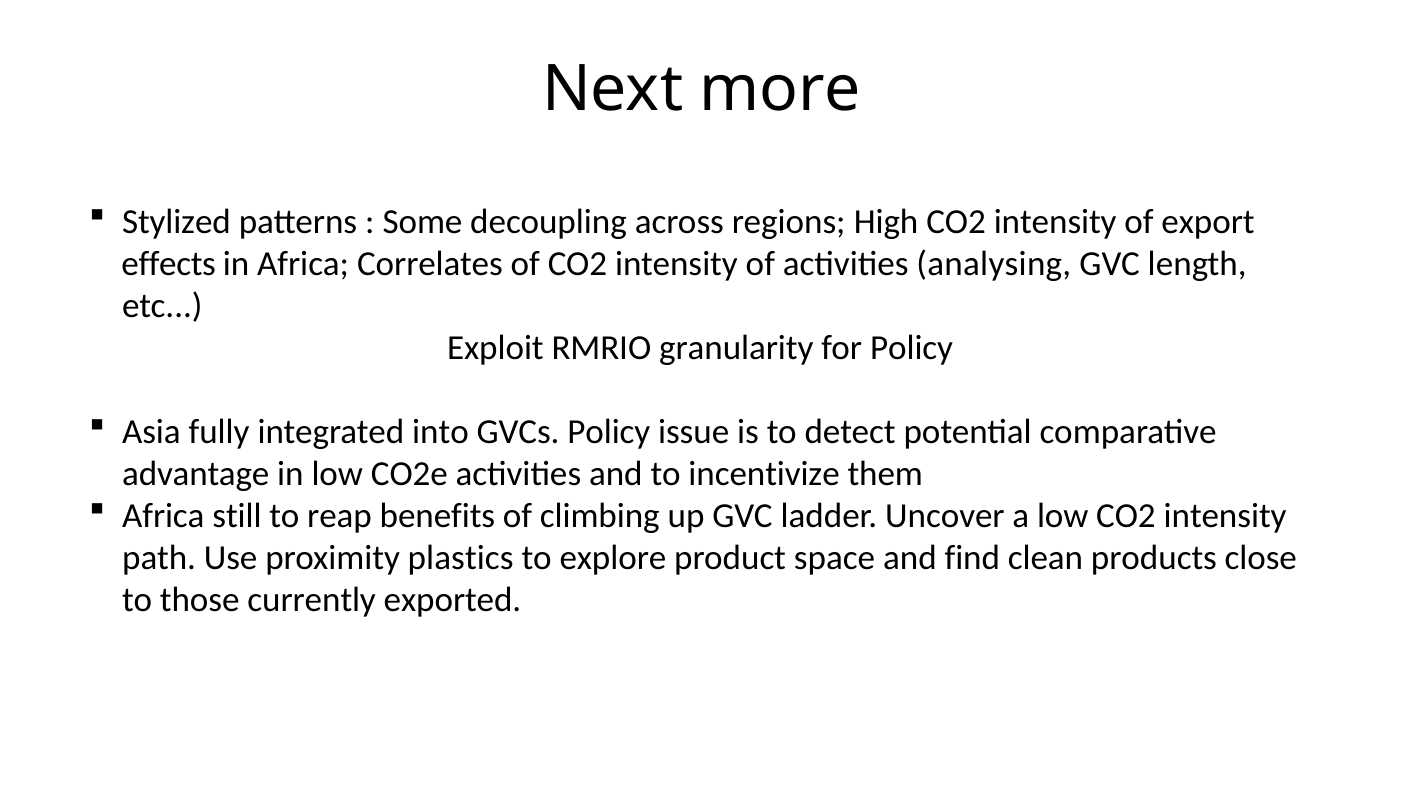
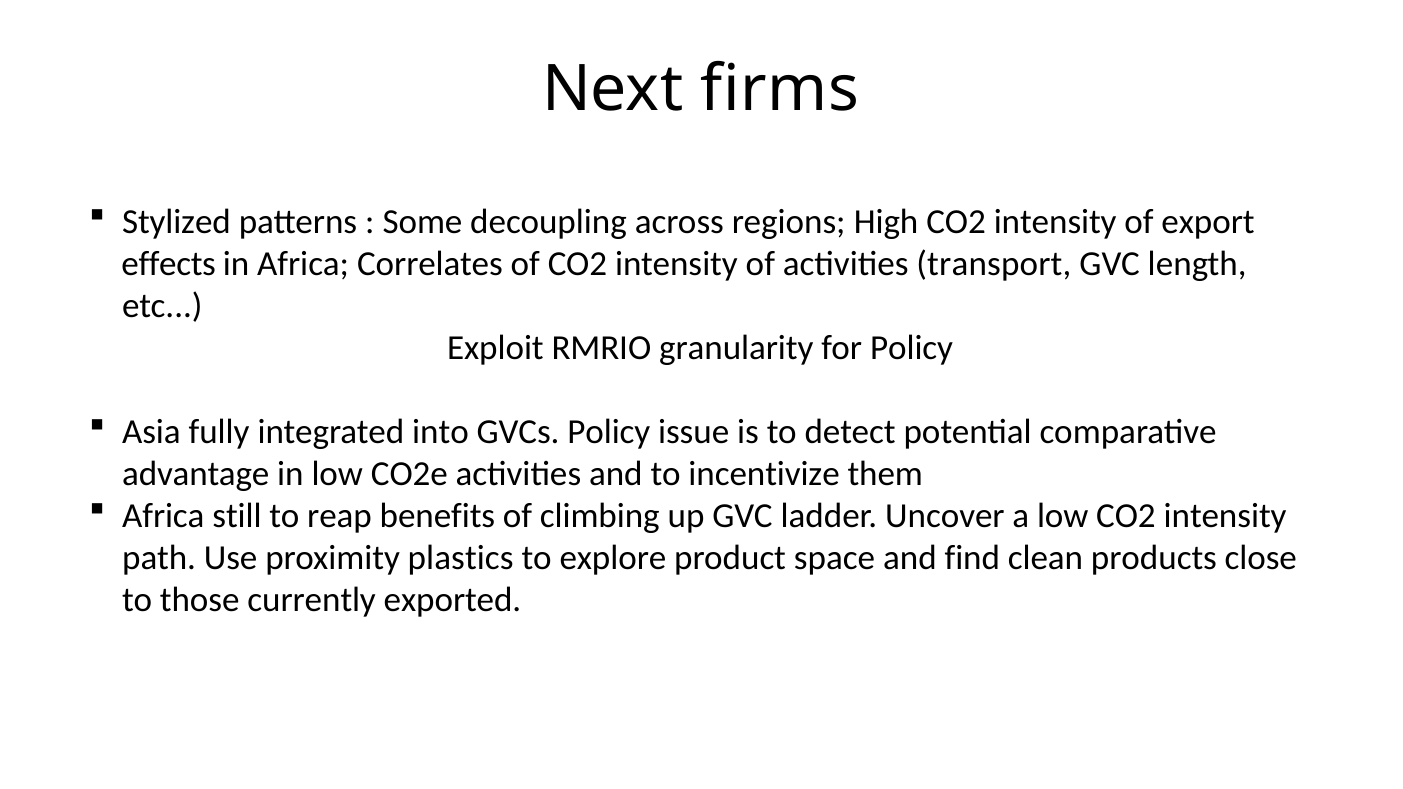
more: more -> firms (780, 90)
analysing: analysing -> transport (994, 264)
